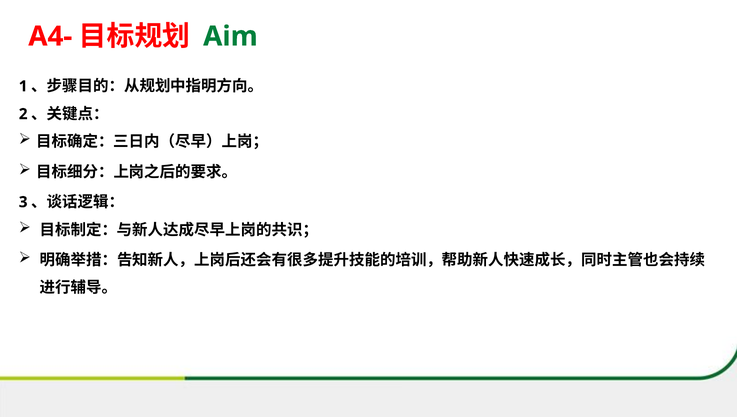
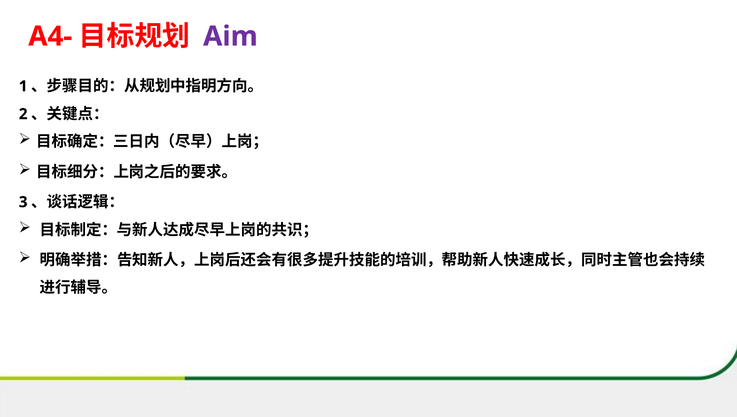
Aim colour: green -> purple (230, 36)
